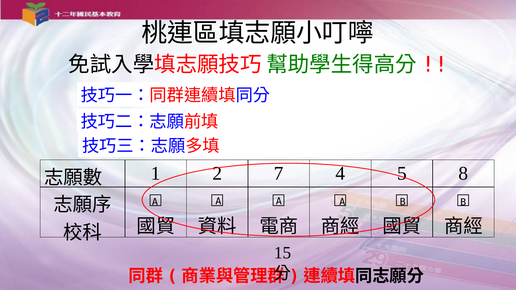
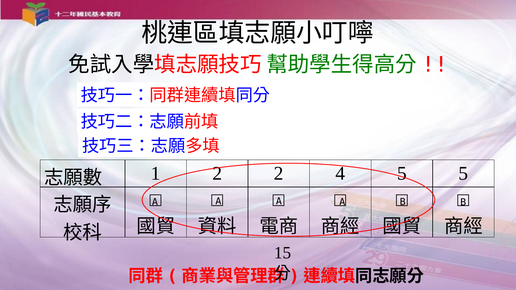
2 7: 7 -> 2 (279, 174)
5 8: 8 -> 5 (463, 174)
